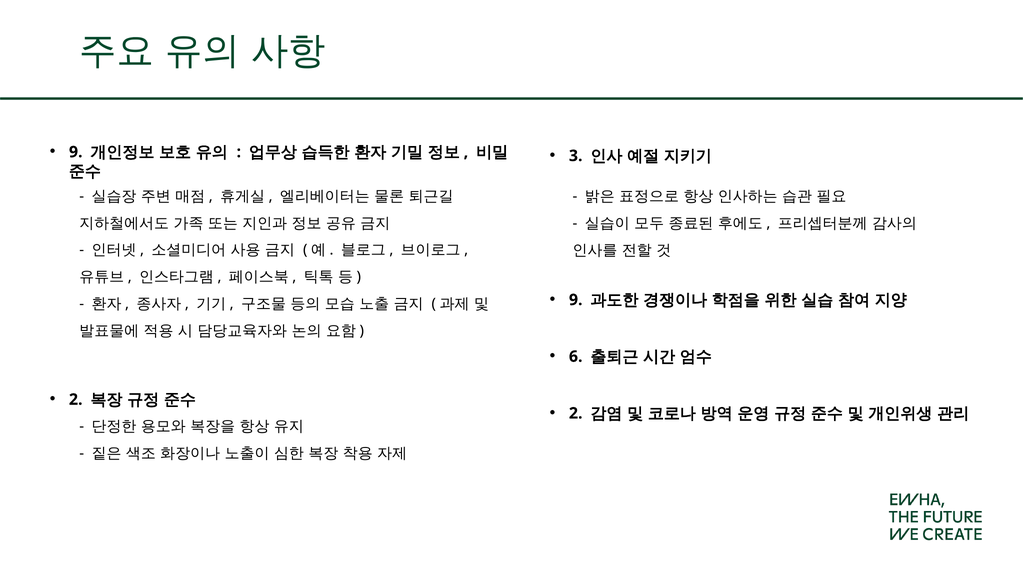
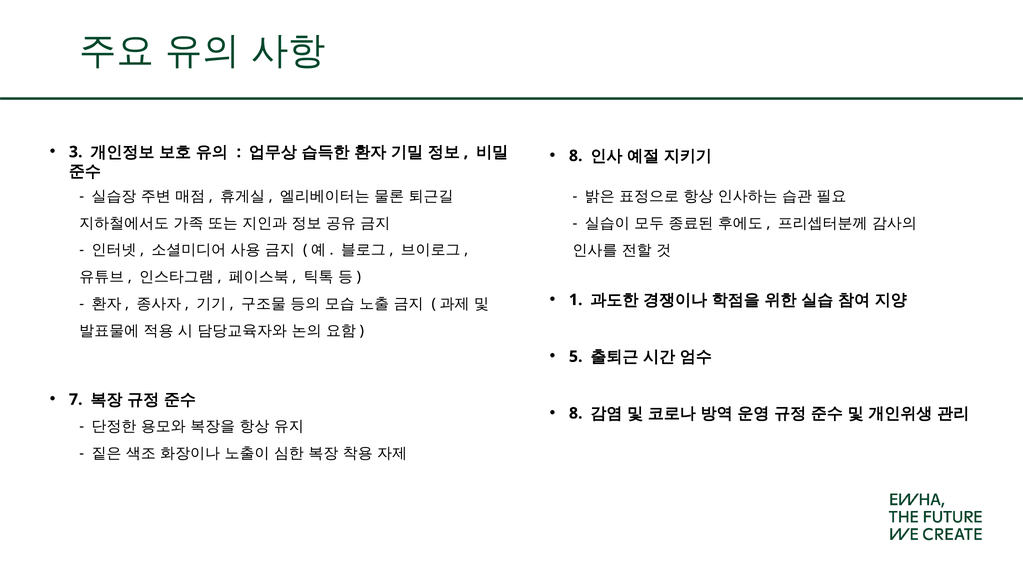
9: 9 -> 3 (76, 152)
3: 3 -> 8 (576, 156)
9: 9 -> 1 (576, 300)
6: 6 -> 5 (576, 356)
2: 2 -> 7 (76, 399)
2: 2 -> 8 (576, 413)
